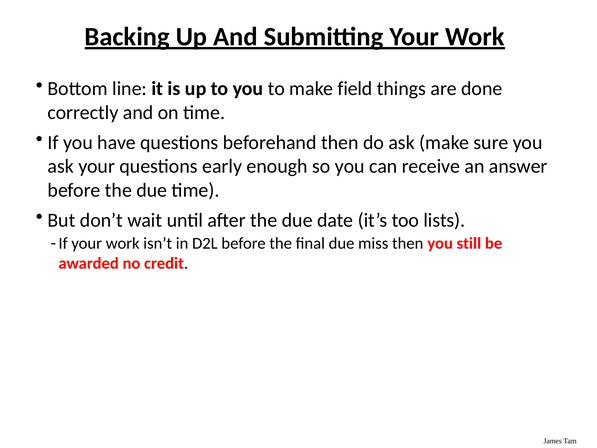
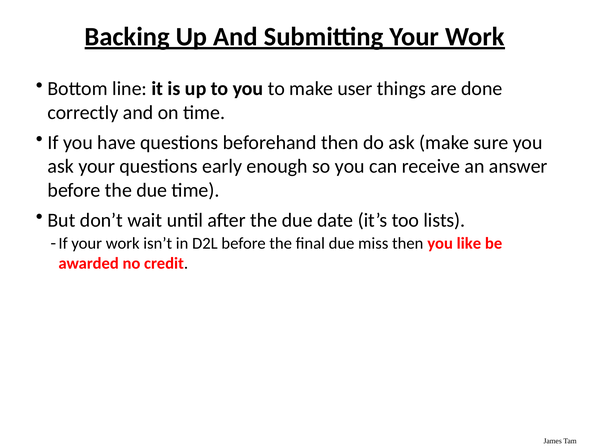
field: field -> user (355, 89)
still: still -> like (469, 243)
